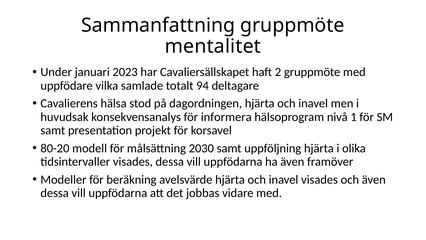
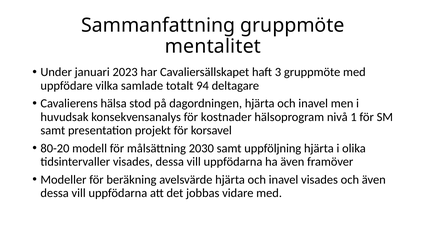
2: 2 -> 3 (278, 72)
informera: informera -> kostnader (226, 117)
